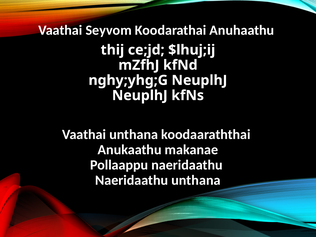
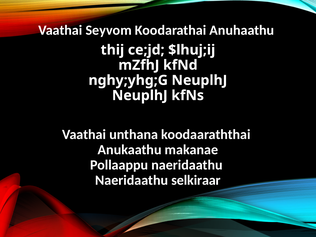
Naeridaathu unthana: unthana -> selkiraar (196, 180)
